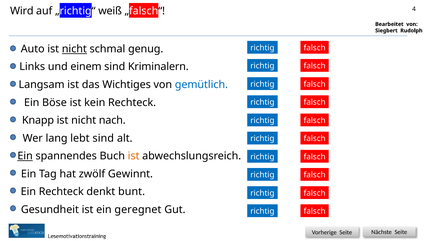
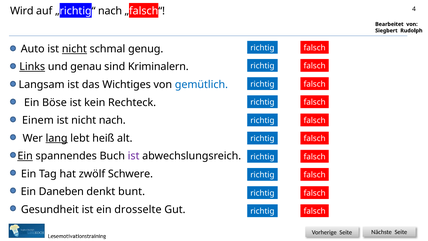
„richtig“ weiß: weiß -> nach (110, 11)
Links underline: none -> present (32, 67)
einem: einem -> genau (86, 67)
Knapp: Knapp -> Einem (38, 120)
lang underline: none -> present (57, 138)
lebt sind: sind -> heiß (103, 138)
ist colour: orange -> purple (134, 156)
Gewinnt: Gewinnt -> Schwere (130, 174)
Ein Rechteck: Rechteck -> Daneben (61, 192)
geregnet: geregnet -> drosselte (138, 209)
